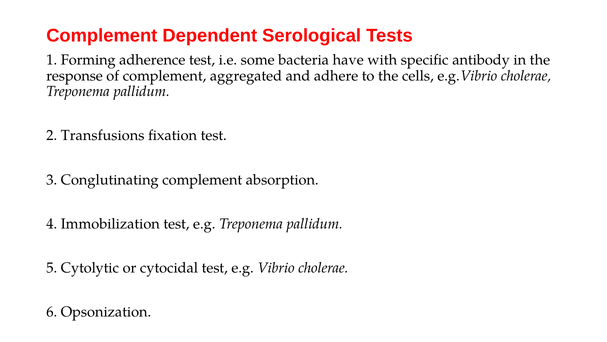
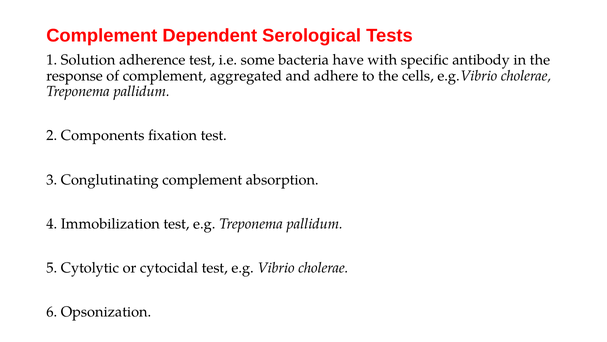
Forming: Forming -> Solution (88, 60)
Transfusions: Transfusions -> Components (103, 135)
